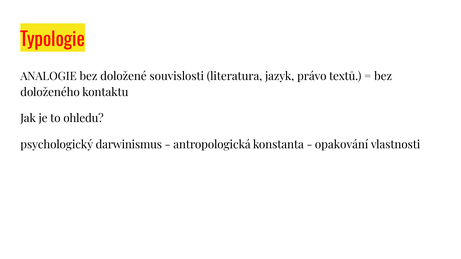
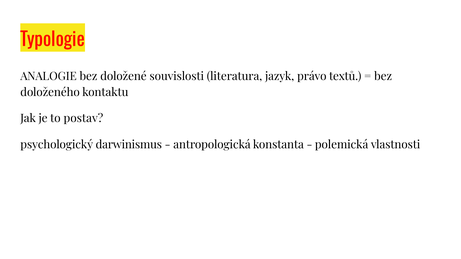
ohledu: ohledu -> postav (83, 119)
opakování: opakování -> polemická (342, 145)
